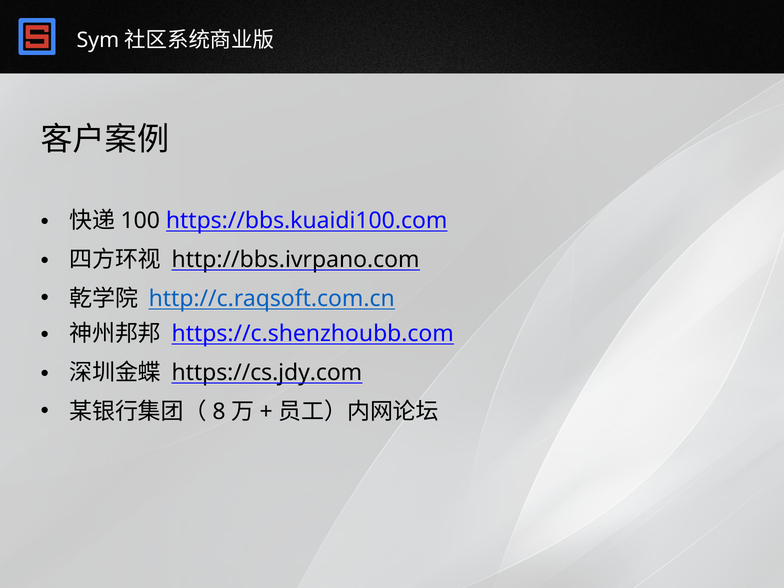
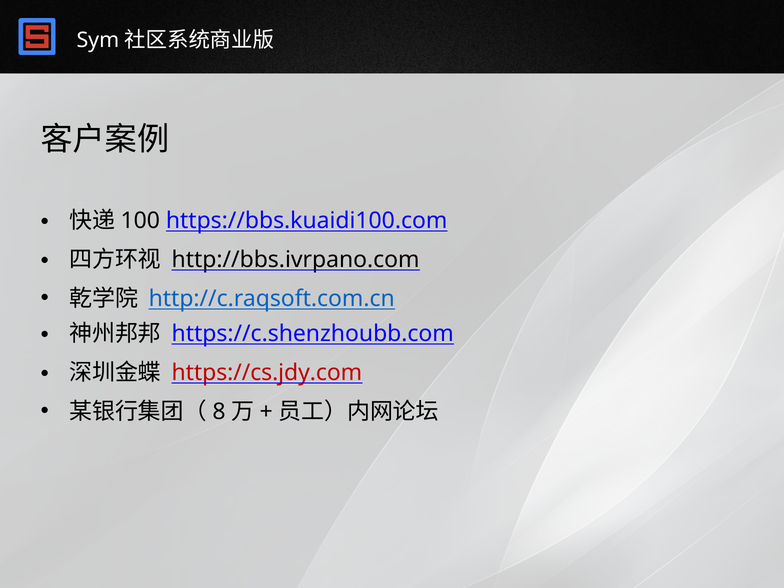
https://cs.jdy.com colour: black -> red (267, 373)
